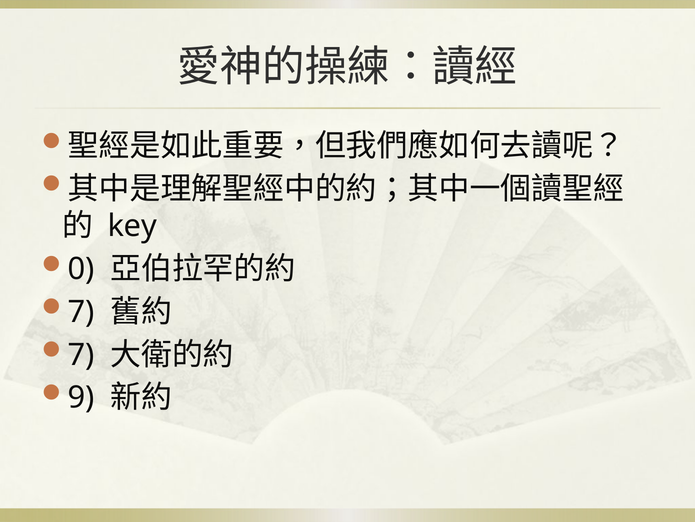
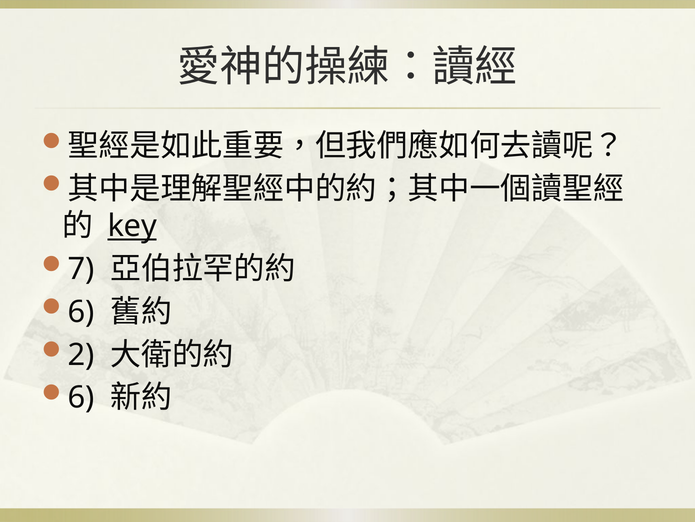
key underline: none -> present (132, 226)
0: 0 -> 7 (81, 269)
7: 7 -> 6 (81, 311)
7: 7 -> 2 (81, 354)
9: 9 -> 6 (81, 397)
